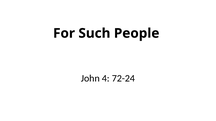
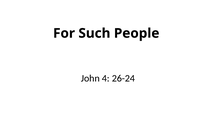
72-24: 72-24 -> 26-24 (123, 79)
